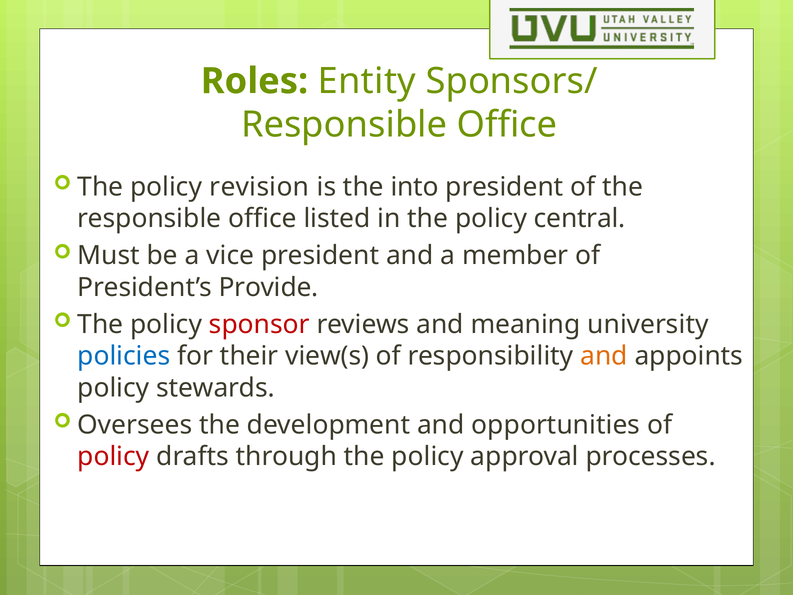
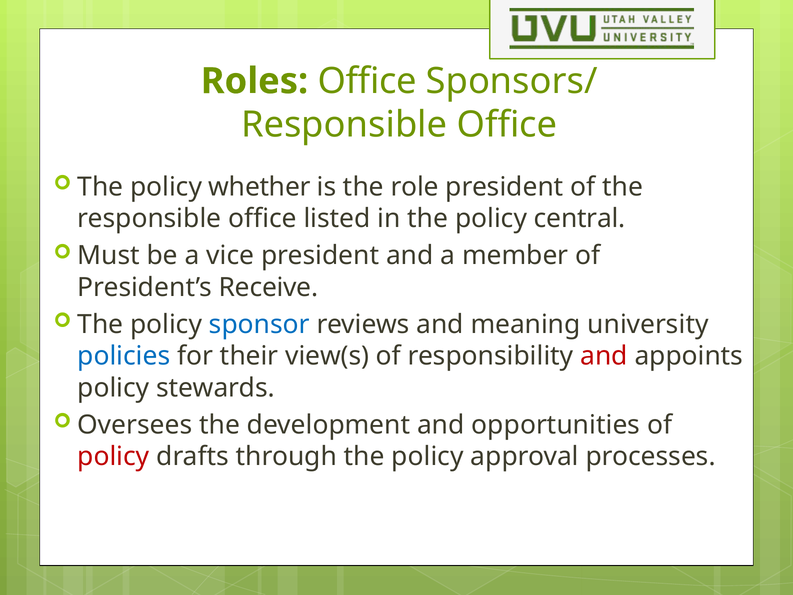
Roles Entity: Entity -> Office (367, 81)
revision: revision -> whether (260, 187)
into: into -> role (415, 187)
Provide: Provide -> Receive (268, 287)
sponsor colour: red -> blue (259, 324)
and colour: orange -> red (604, 356)
